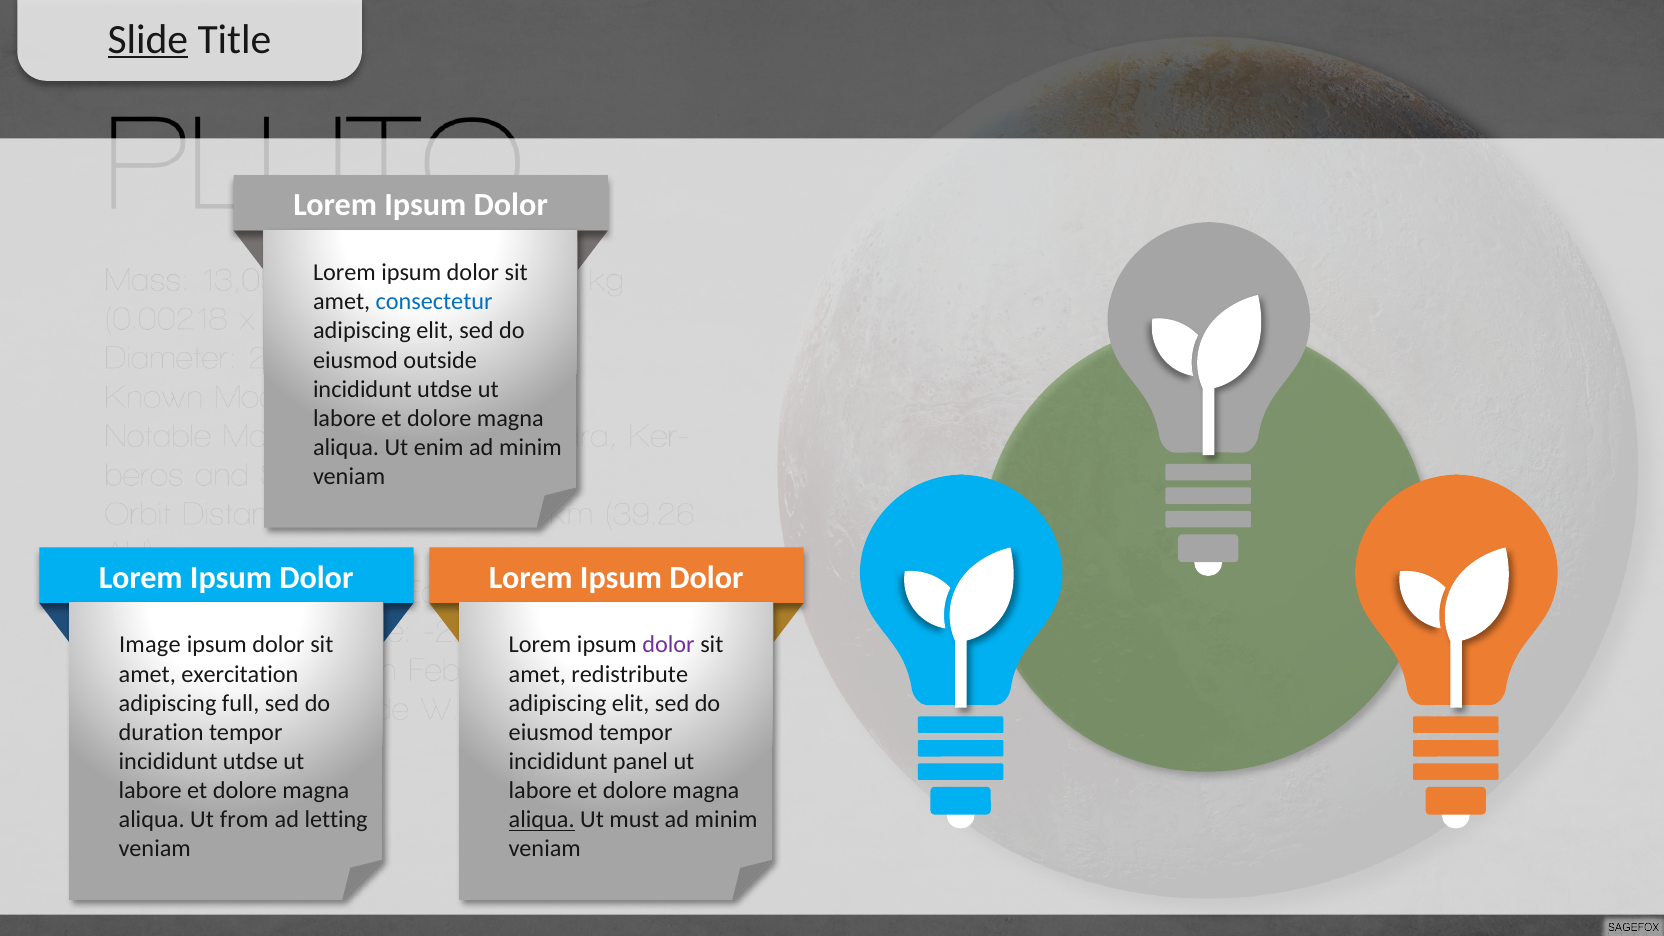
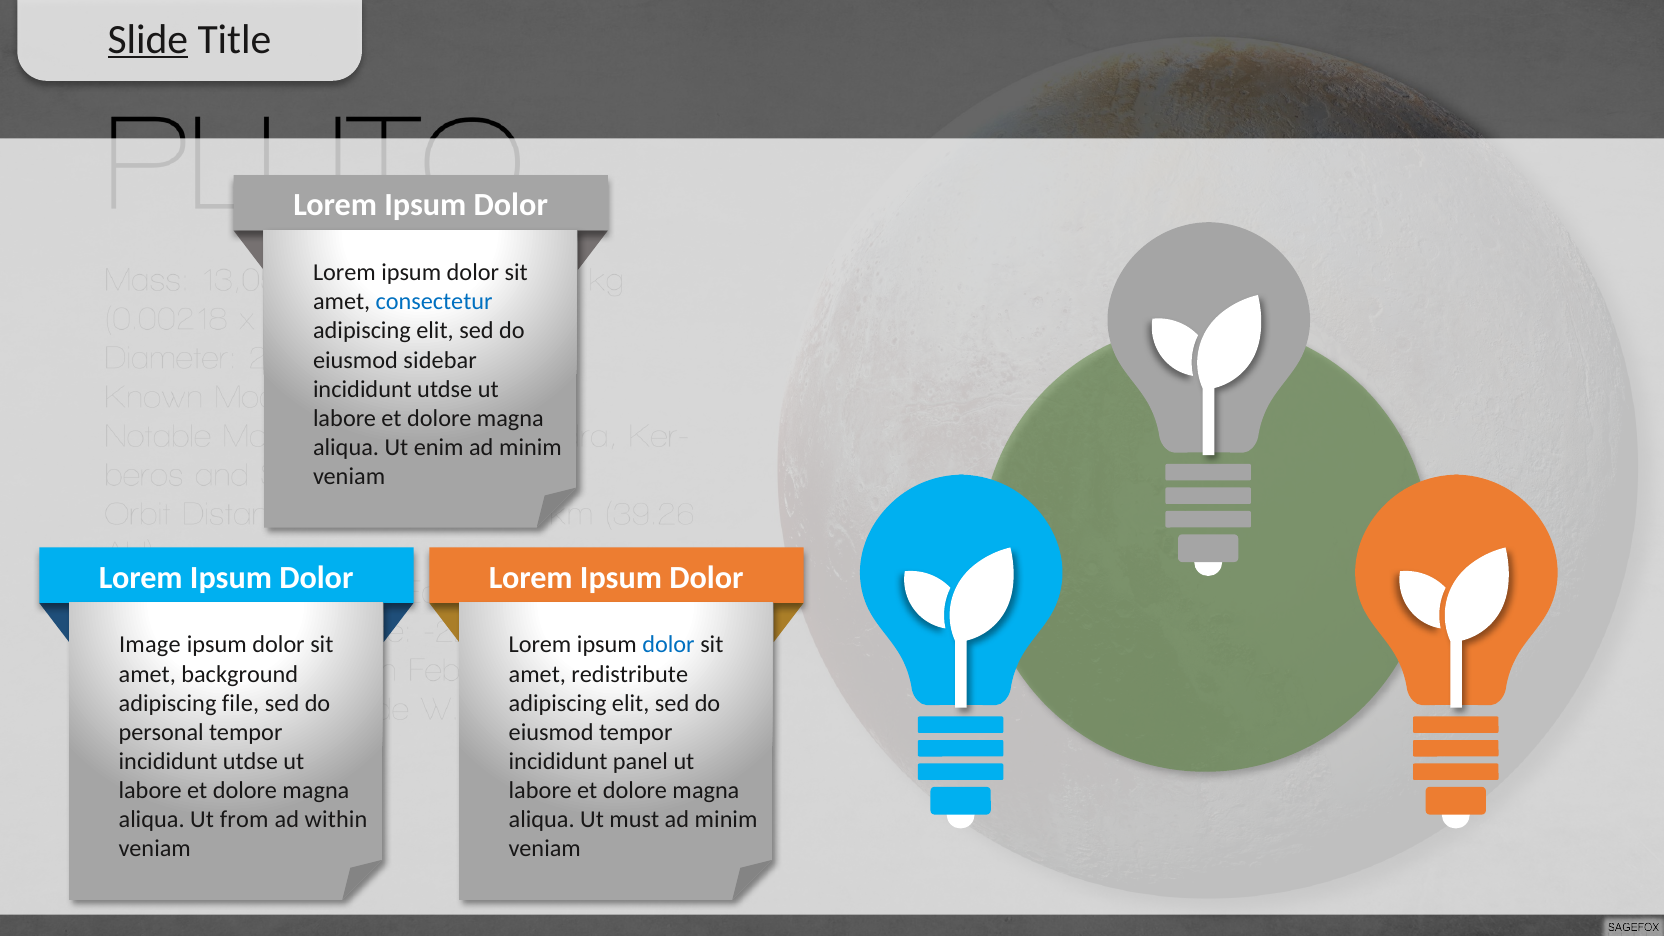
outside: outside -> sidebar (440, 360)
dolor colour: purple -> blue (669, 645)
exercitation: exercitation -> background (240, 674)
full: full -> file (241, 703)
duration: duration -> personal (161, 732)
letting: letting -> within (336, 820)
aliqua underline: present -> none (542, 820)
